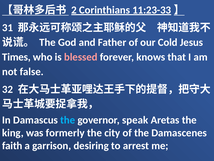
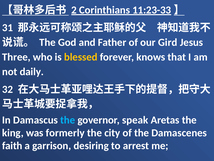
Cold: Cold -> Gird (168, 42)
Times: Times -> Three (16, 57)
blessed colour: pink -> yellow (81, 57)
false: false -> daily (32, 72)
